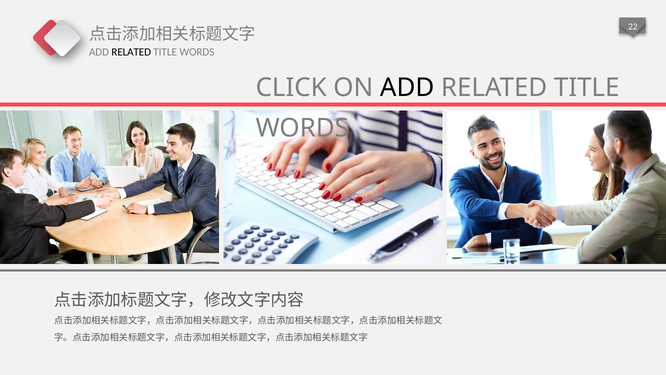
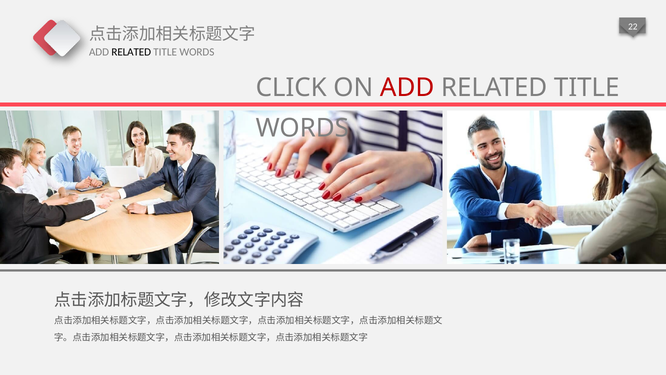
ADD colour: black -> red (407, 88)
